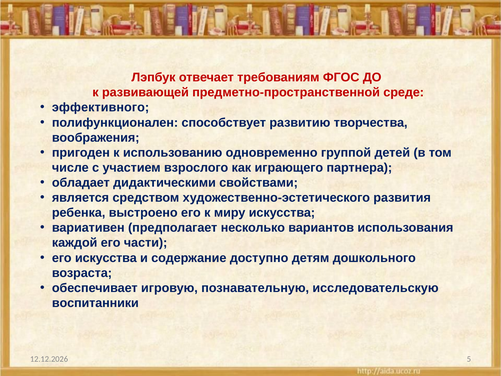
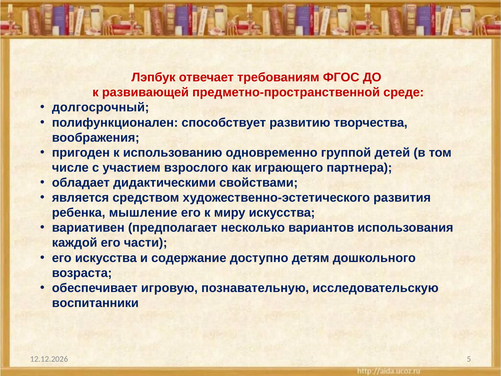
эффективного: эффективного -> долгосрочный (101, 107)
выстроено: выстроено -> мышление (143, 213)
